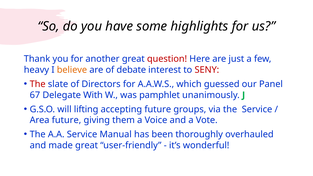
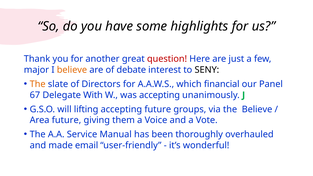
heavy: heavy -> major (36, 70)
SENY colour: red -> black (207, 70)
The colour: red -> orange (38, 84)
guessed: guessed -> financial (222, 84)
was pamphlet: pamphlet -> accepting (160, 95)
the Service: Service -> Believe (257, 109)
made great: great -> email (87, 145)
